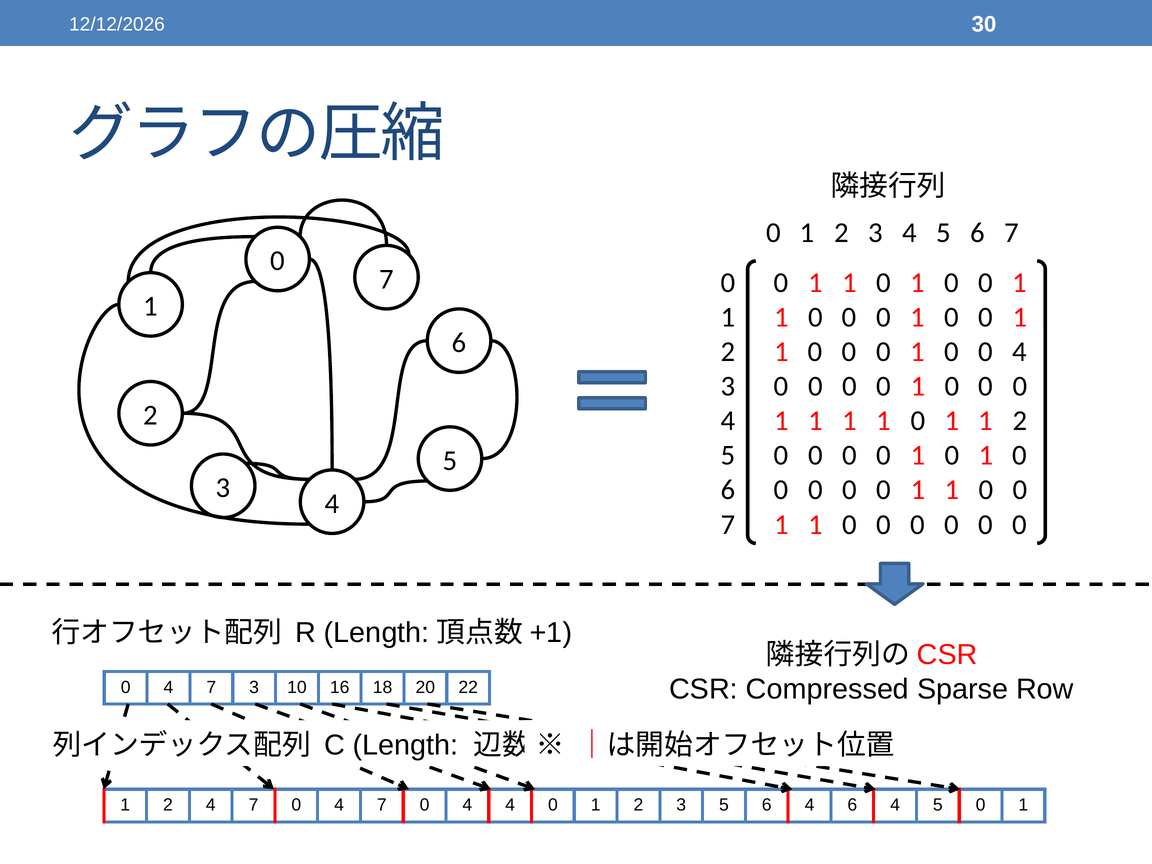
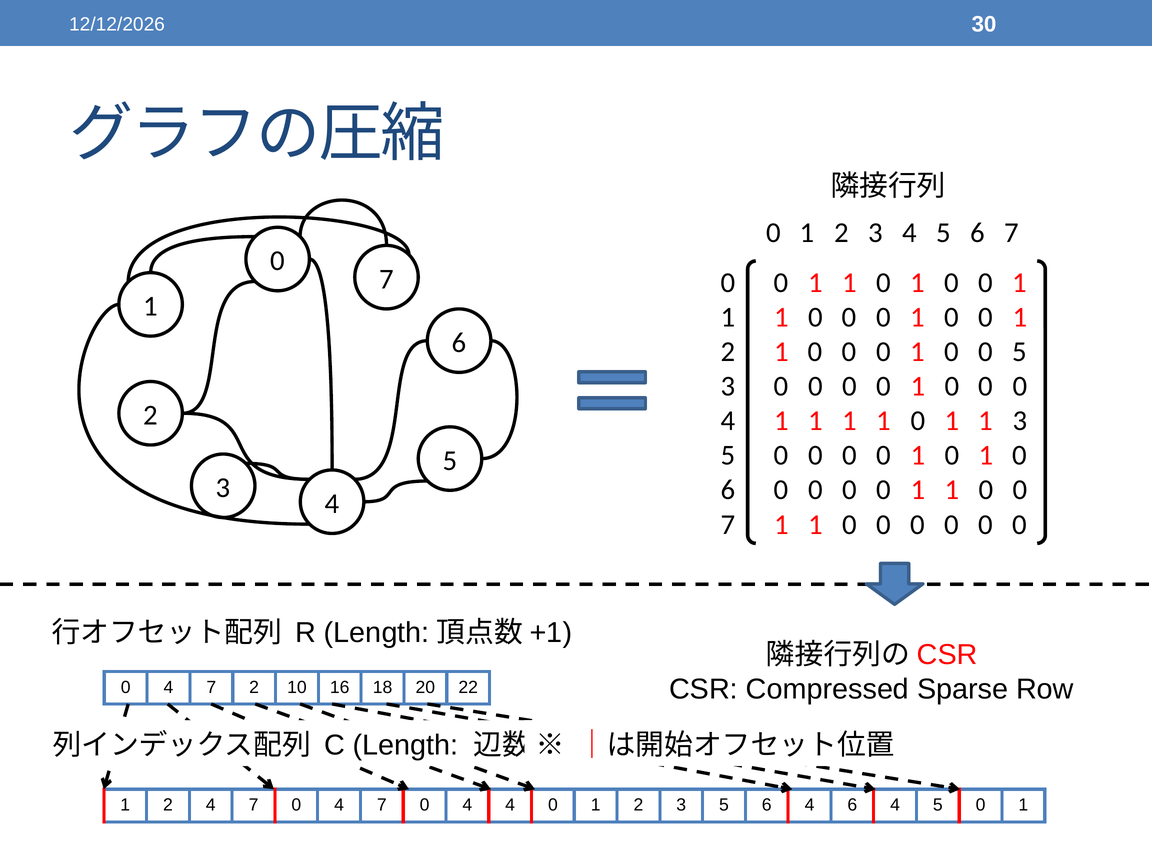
1 0 0 4: 4 -> 5 (1020, 352)
1 1 2: 2 -> 3 (1020, 421)
7 3: 3 -> 2 (254, 687)
